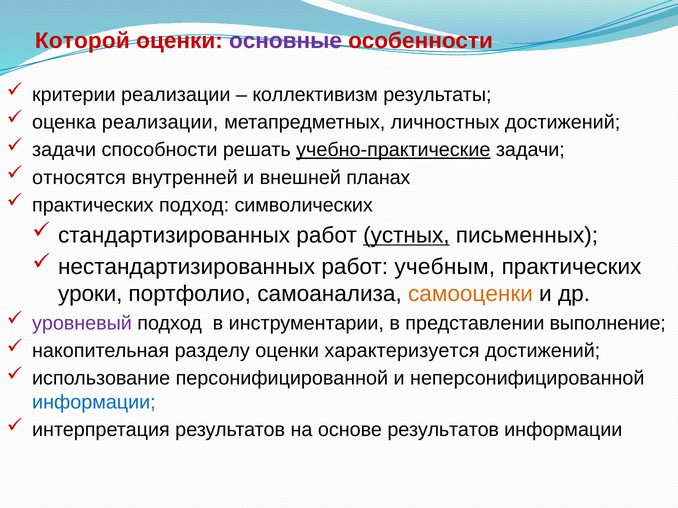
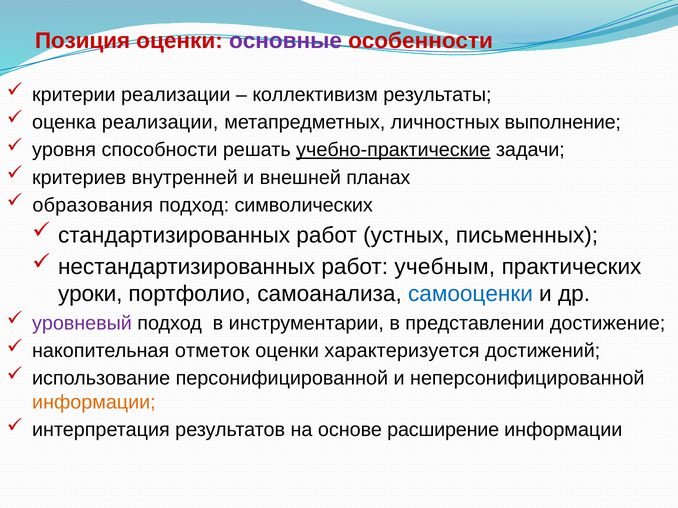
Которой: Которой -> Позиция (82, 41)
личностных достижений: достижений -> выполнение (563, 122)
задачи: задачи -> уровня (64, 150)
относятся: относятся -> критериев (79, 178)
практических: практических -> образования (93, 205)
устных underline: present -> none (406, 235)
самооценки colour: orange -> blue (470, 294)
выполнение: выполнение -> достижение (608, 323)
разделу: разделу -> отметок (212, 351)
информации colour: blue -> orange (94, 402)
основе результатов: результатов -> расширение (443, 430)
